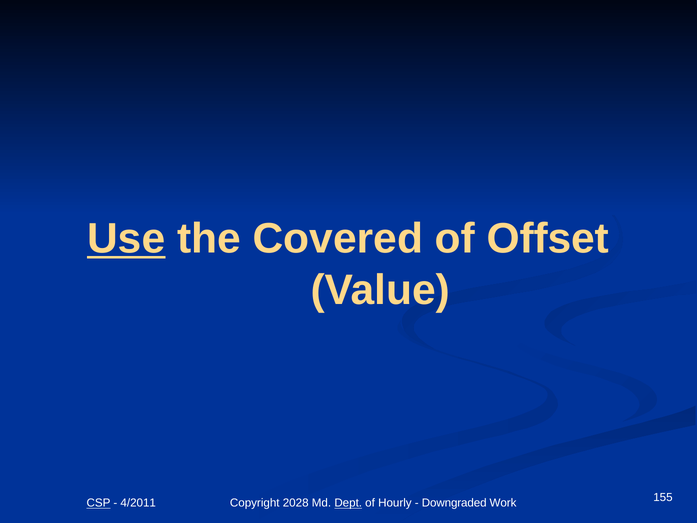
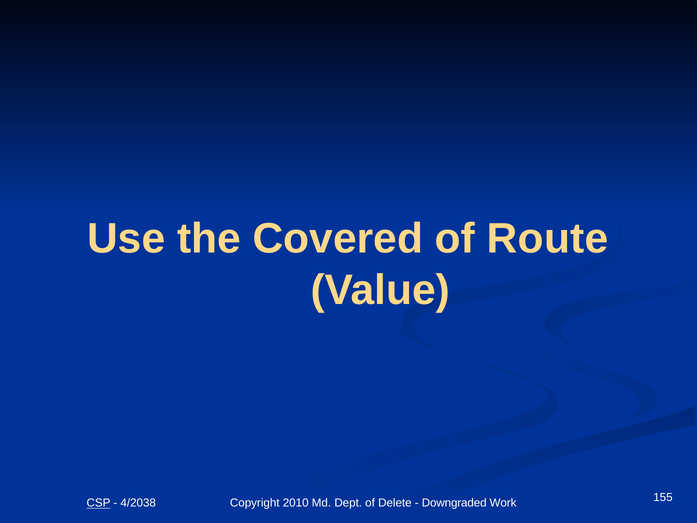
Use underline: present -> none (126, 239)
Offset: Offset -> Route (548, 239)
4/2011: 4/2011 -> 4/2038 (138, 503)
2028: 2028 -> 2010 (296, 503)
Dept underline: present -> none (348, 503)
Hourly: Hourly -> Delete (395, 503)
